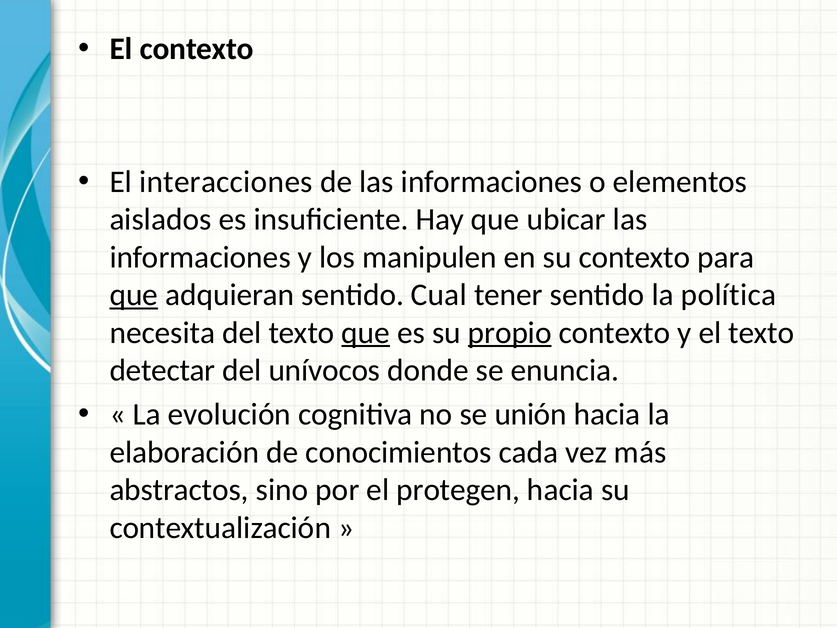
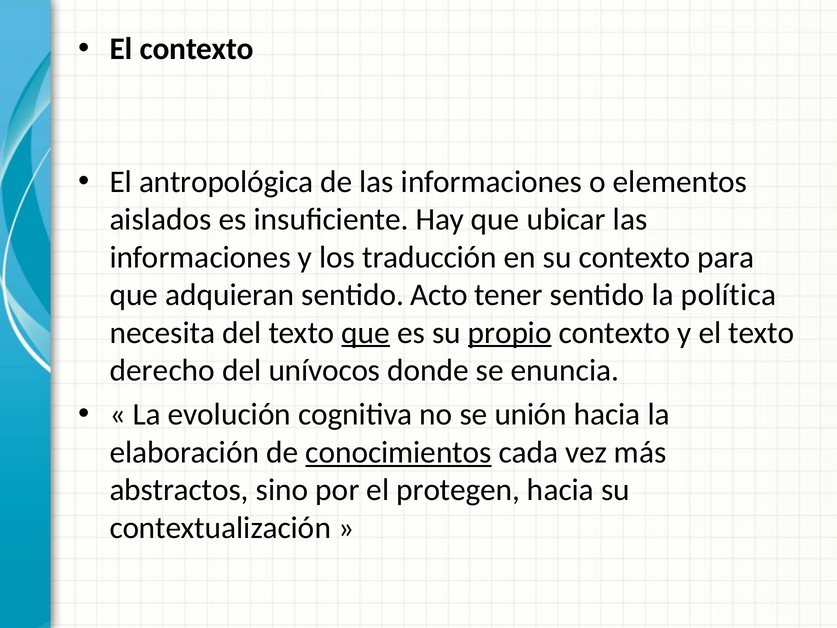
interacciones: interacciones -> antropológica (226, 182)
manipulen: manipulen -> traducción (430, 257)
que underline: present -> none (134, 295)
Cual: Cual -> Acto (439, 295)
detectar: detectar -> derecho (162, 370)
conocimientos underline: none -> present (399, 452)
